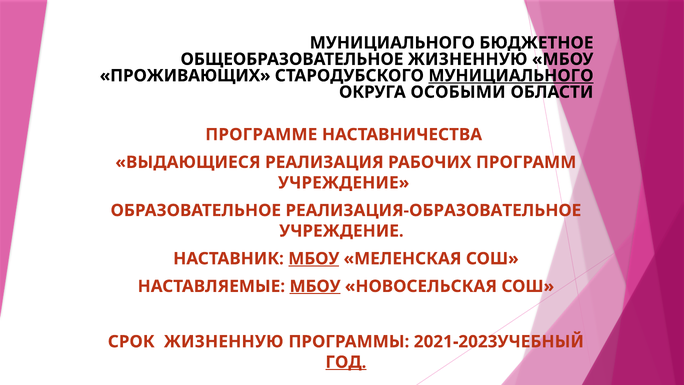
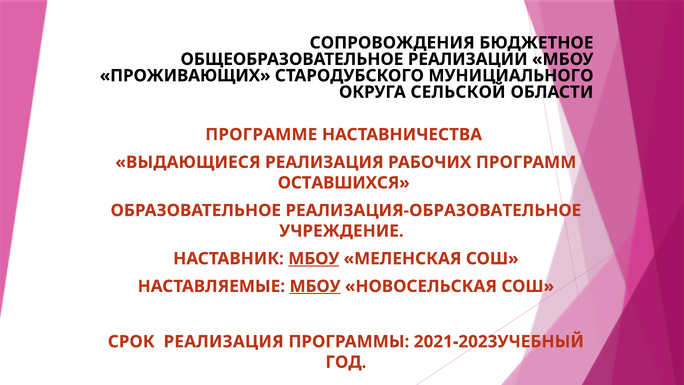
МУНИЦИАЛЬНОГО: МУНИЦИАЛЬНОГО -> СОПРОВОЖДЕНИЯ (392, 43)
ОБЩЕОБРАЗОВАТЕЛЬНОЕ ЖИЗНЕННУЮ: ЖИЗНЕННУЮ -> РЕАЛИЗАЦИИ (468, 59)
МУНИЦИАЛЬНОГО underline: present -> none (511, 76)
ОСОБЫМИ: ОСОБЫМИ -> СЕЛЬСКОЙ (458, 92)
УЧРЕЖДЕНИЕ: УЧРЕЖДЕНИЕ -> ОСТАВШИХСЯ (344, 183)
СРОК ЖИЗНЕННУЮ: ЖИЗНЕННУЮ -> РЕАЛИЗАЦИЯ (224, 341)
ГОД underline: present -> none (346, 362)
